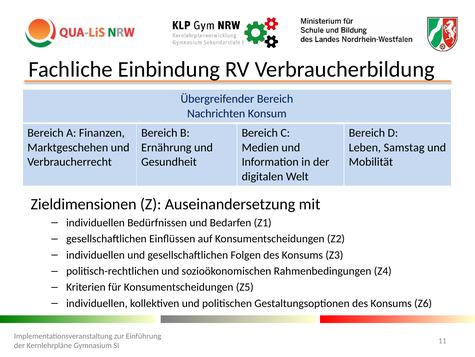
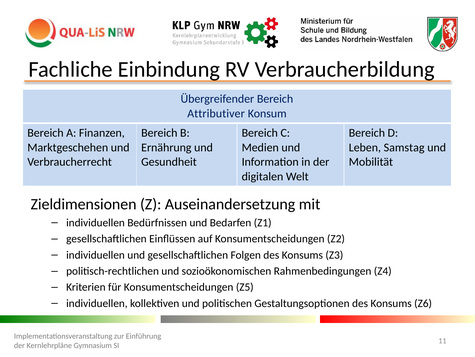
Nachrichten: Nachrichten -> Attributiver (216, 113)
